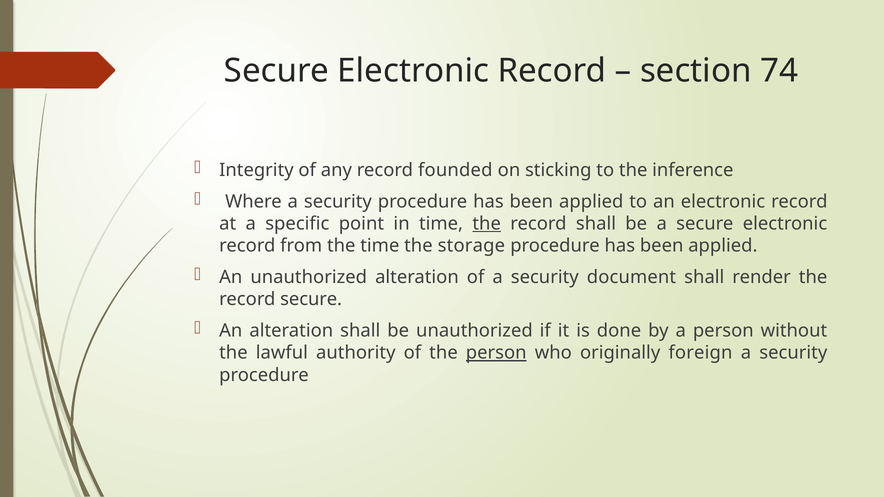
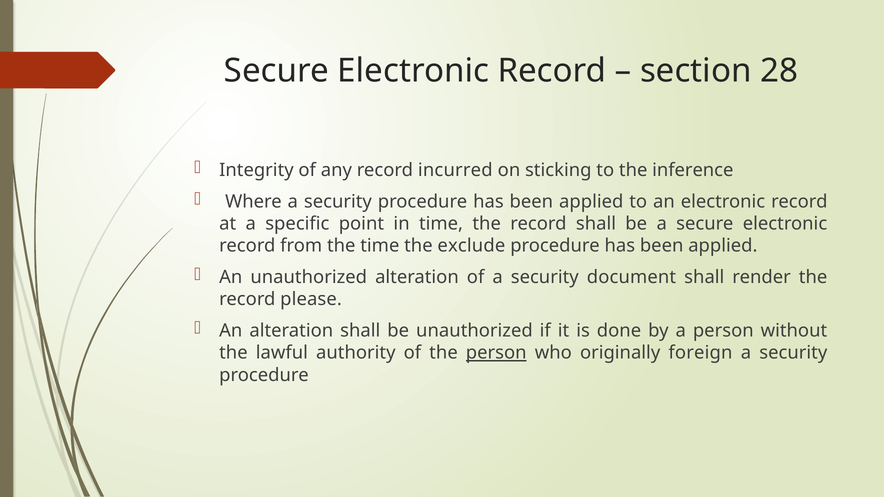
74: 74 -> 28 (779, 71)
founded: founded -> incurred (455, 170)
the underline: present -> none (487, 224)
storage: storage -> exclude (471, 246)
record secure: secure -> please (311, 299)
